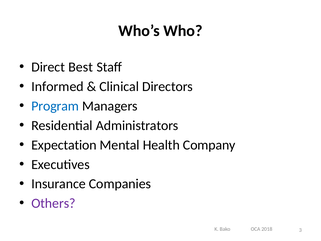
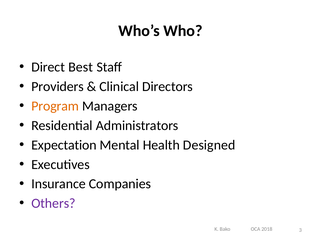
Informed: Informed -> Providers (58, 86)
Program colour: blue -> orange (55, 106)
Company: Company -> Designed (209, 145)
